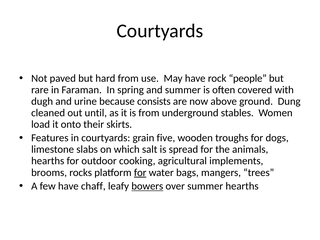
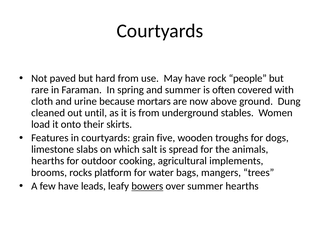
dugh: dugh -> cloth (42, 101)
consists: consists -> mortars (154, 101)
for underline: present -> none (140, 172)
chaff: chaff -> leads (93, 186)
